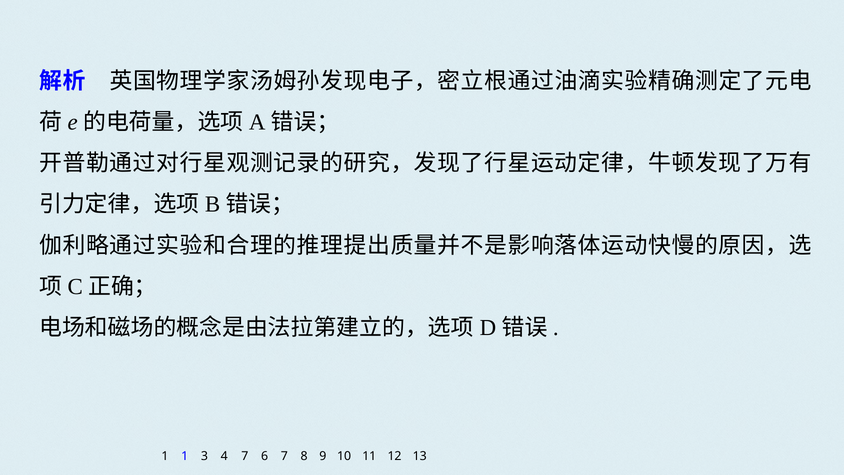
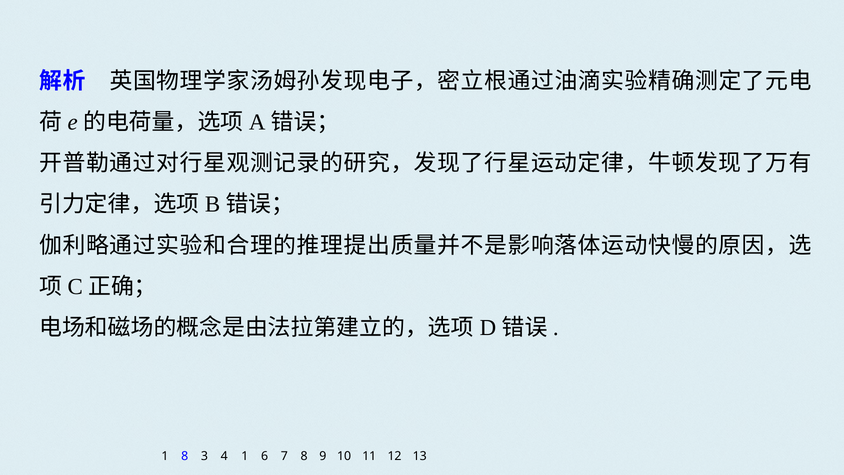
1 1: 1 -> 8 (185, 456)
4 7: 7 -> 1 (245, 456)
